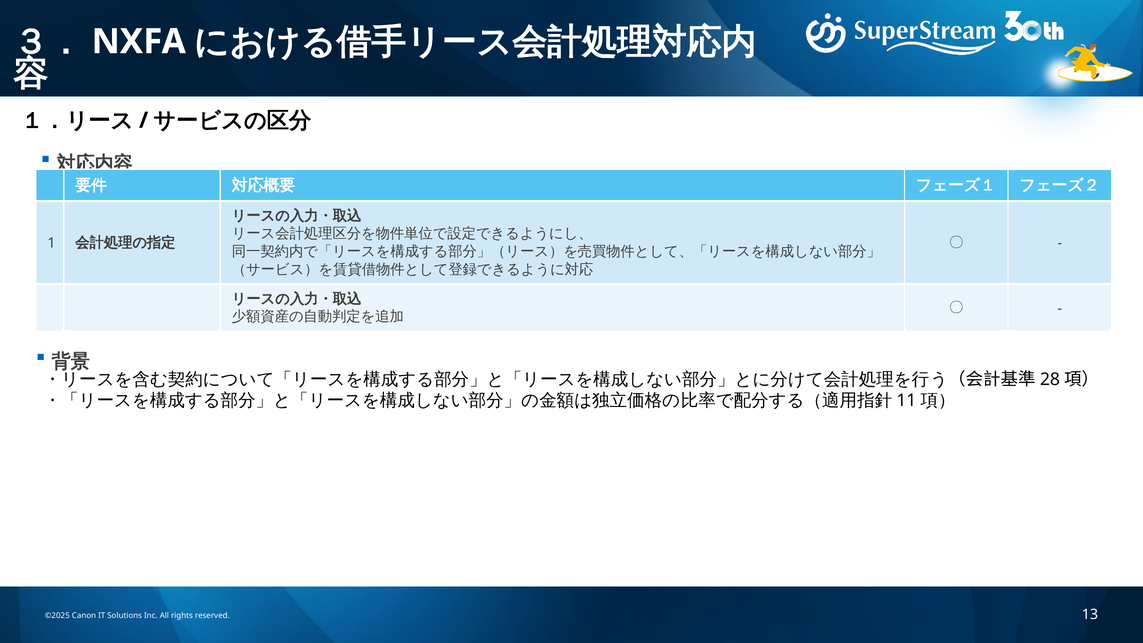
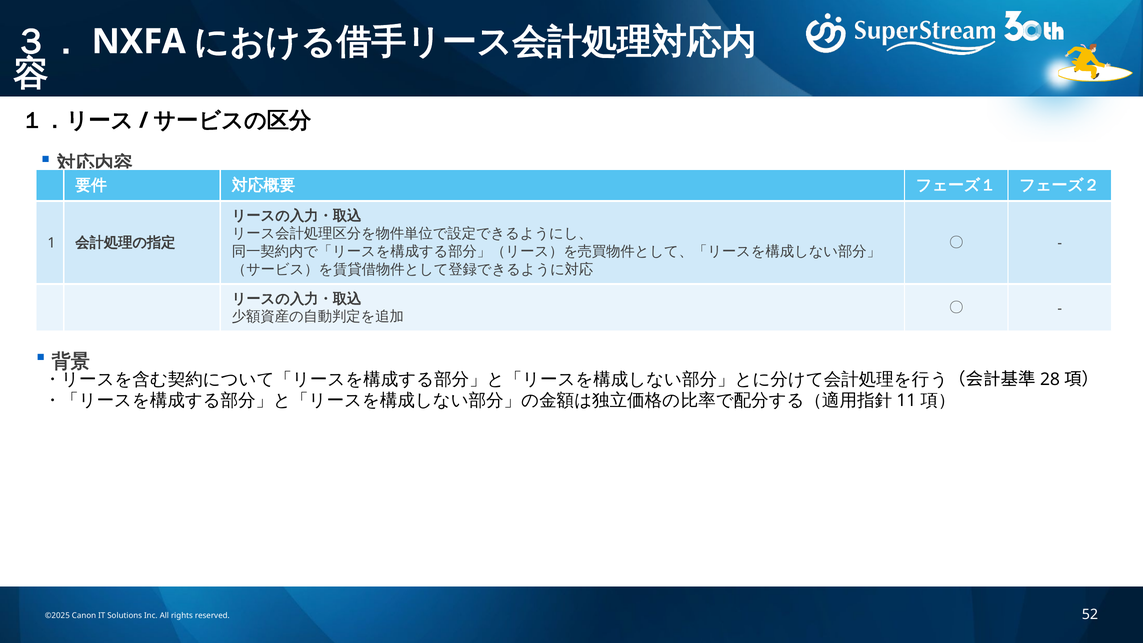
13: 13 -> 52 (1090, 614)
